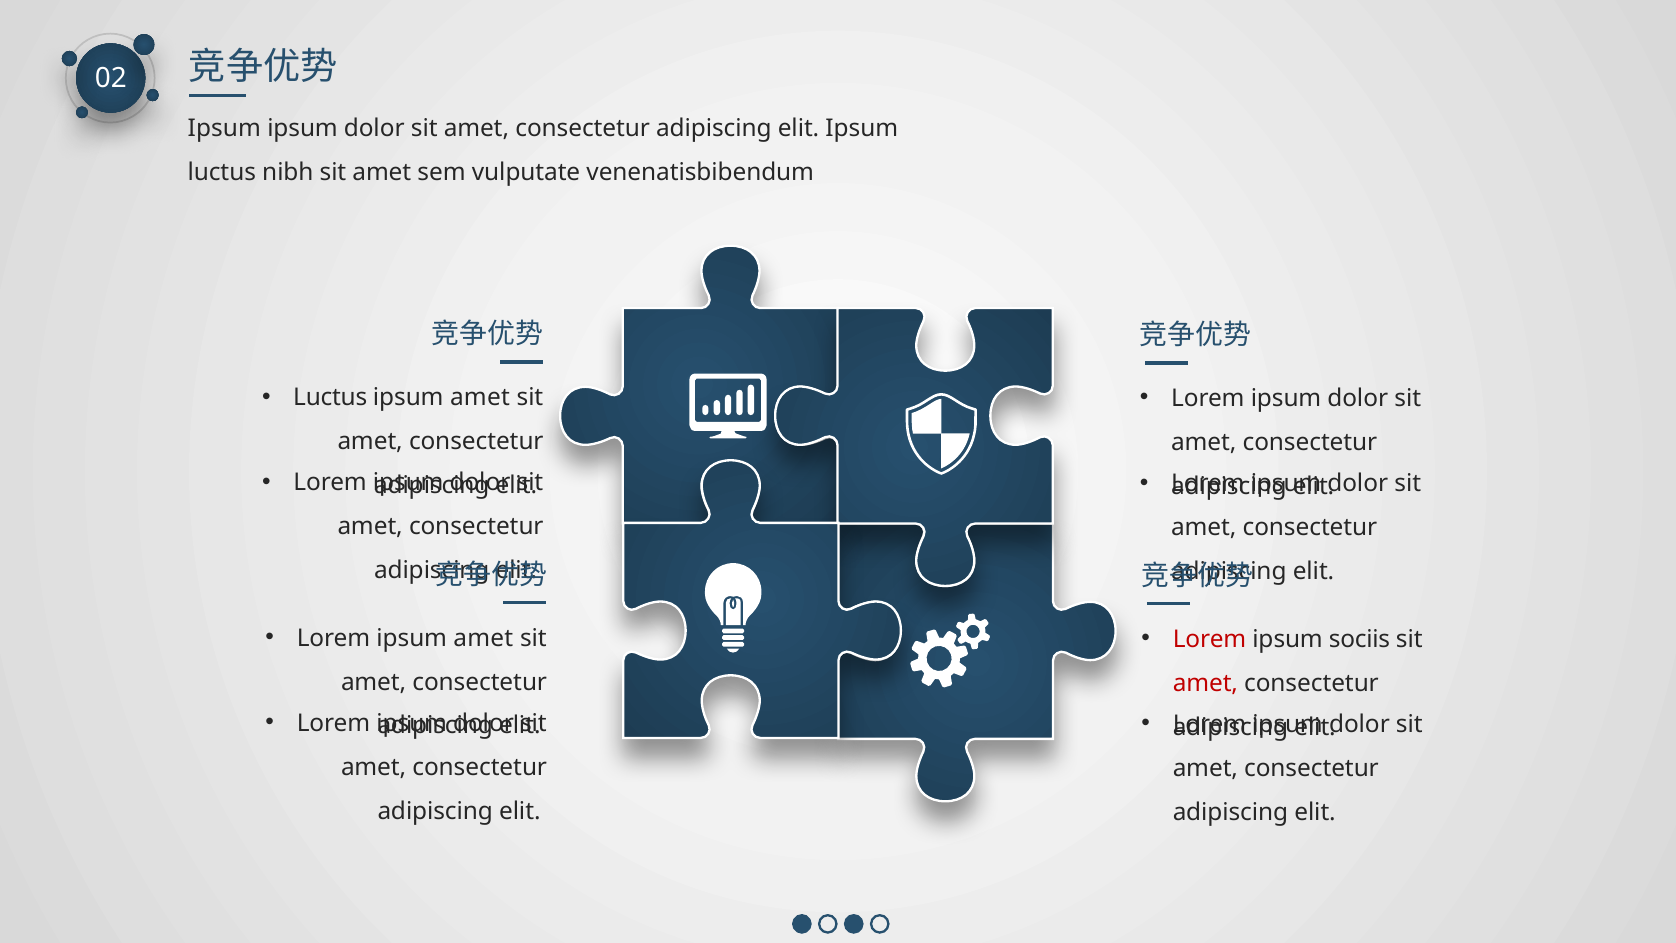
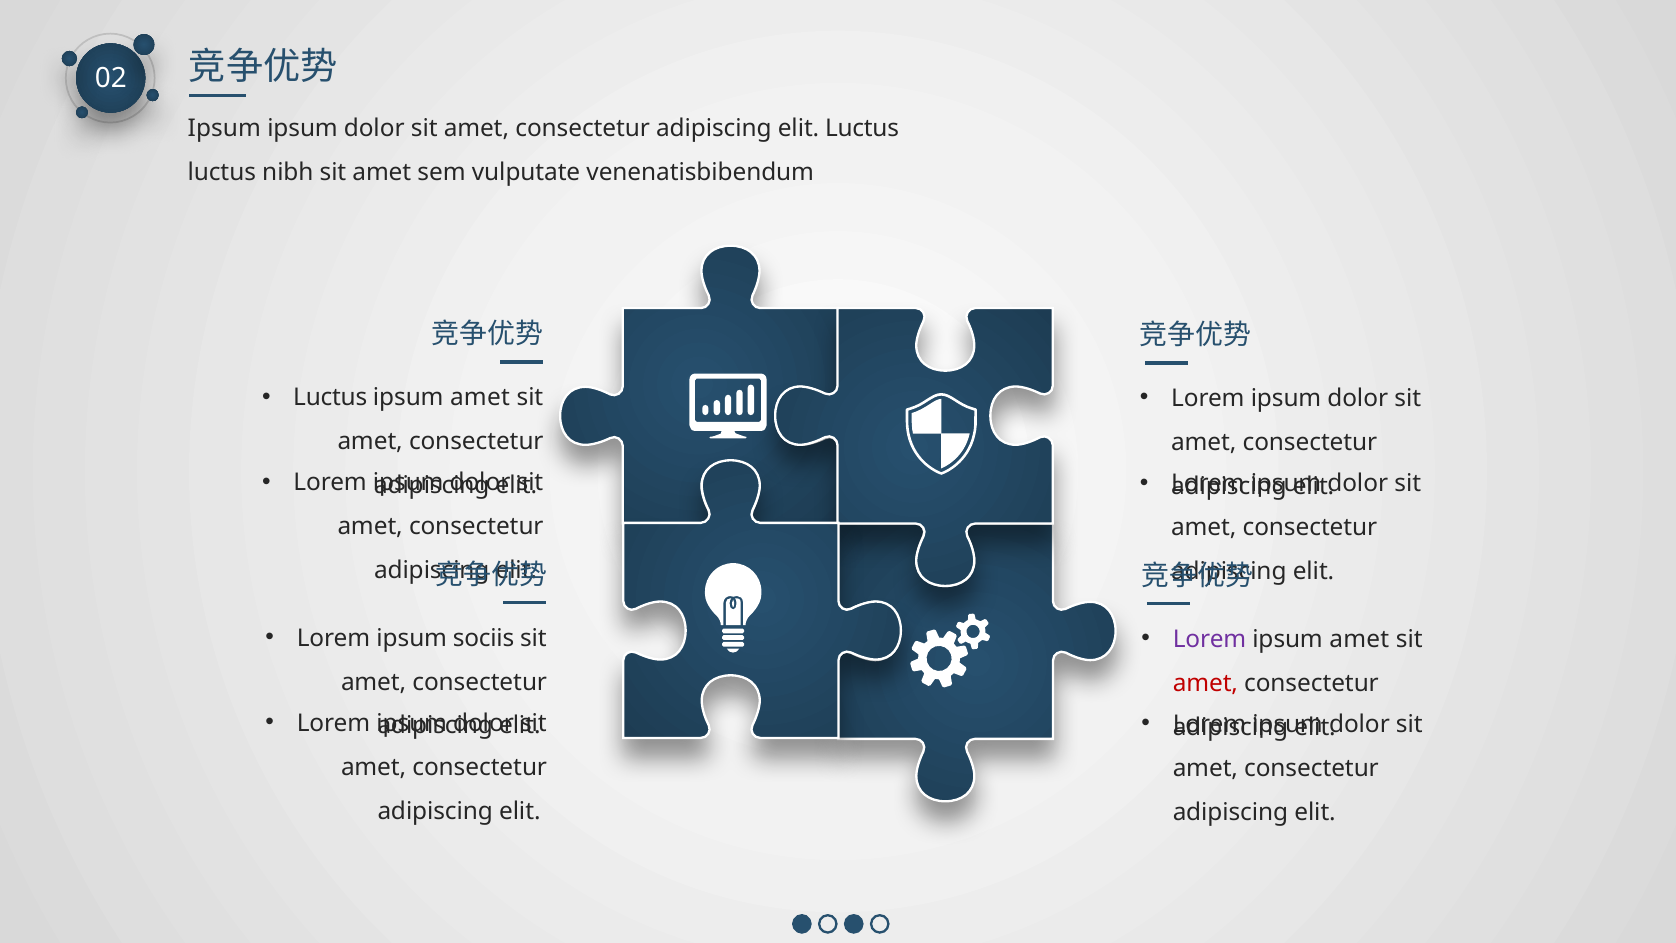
elit Ipsum: Ipsum -> Luctus (862, 128)
Lorem ipsum amet: amet -> sociis (484, 638)
Lorem colour: red -> purple (1210, 639)
sociis: sociis -> amet (1359, 639)
